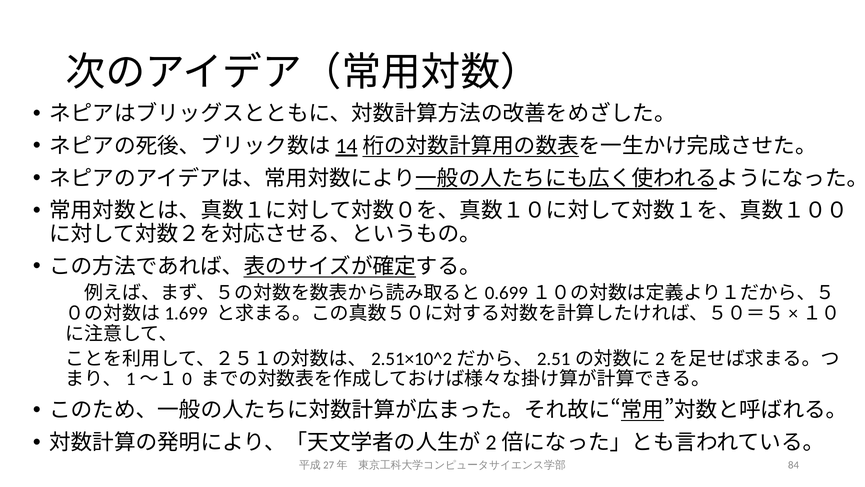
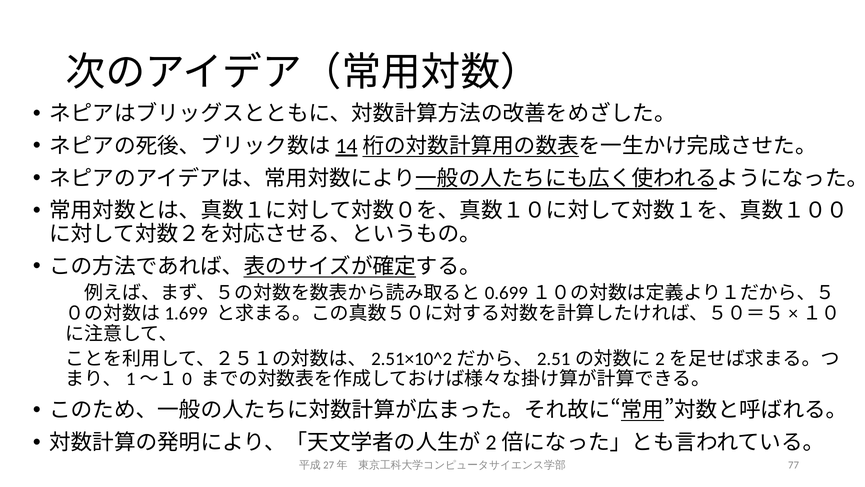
84: 84 -> 77 (794, 465)
